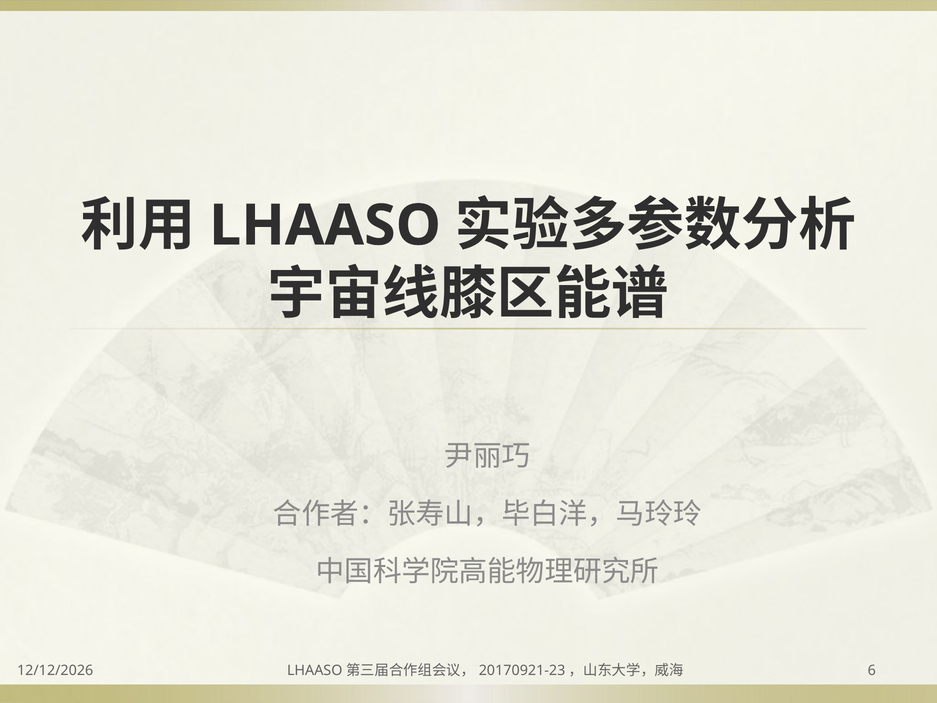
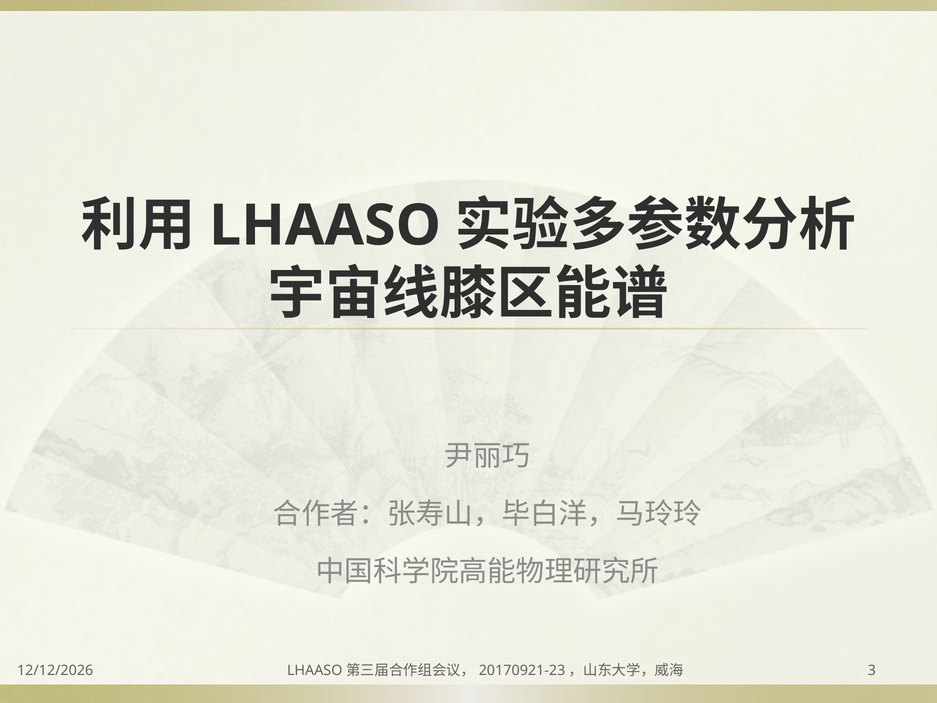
6: 6 -> 3 (872, 670)
